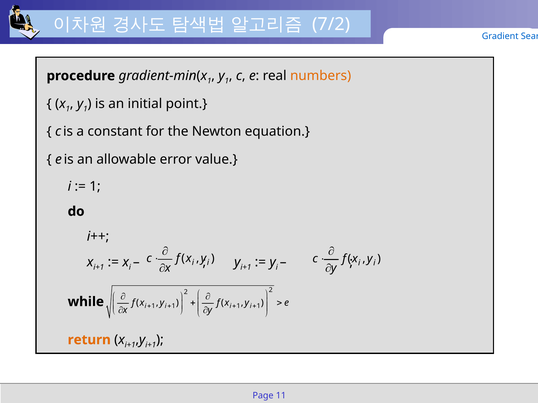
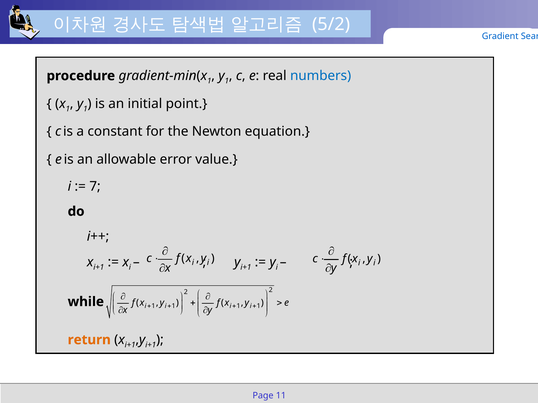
7/2: 7/2 -> 5/2 (331, 24)
numbers colour: orange -> blue (321, 76)
1: 1 -> 7 (95, 187)
